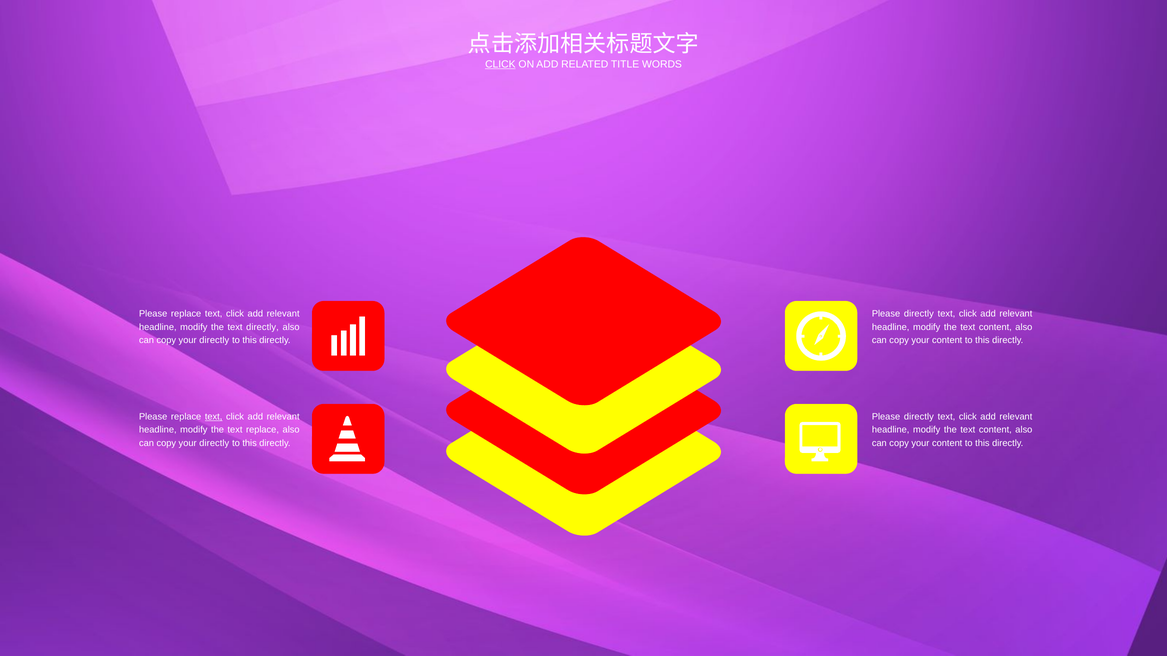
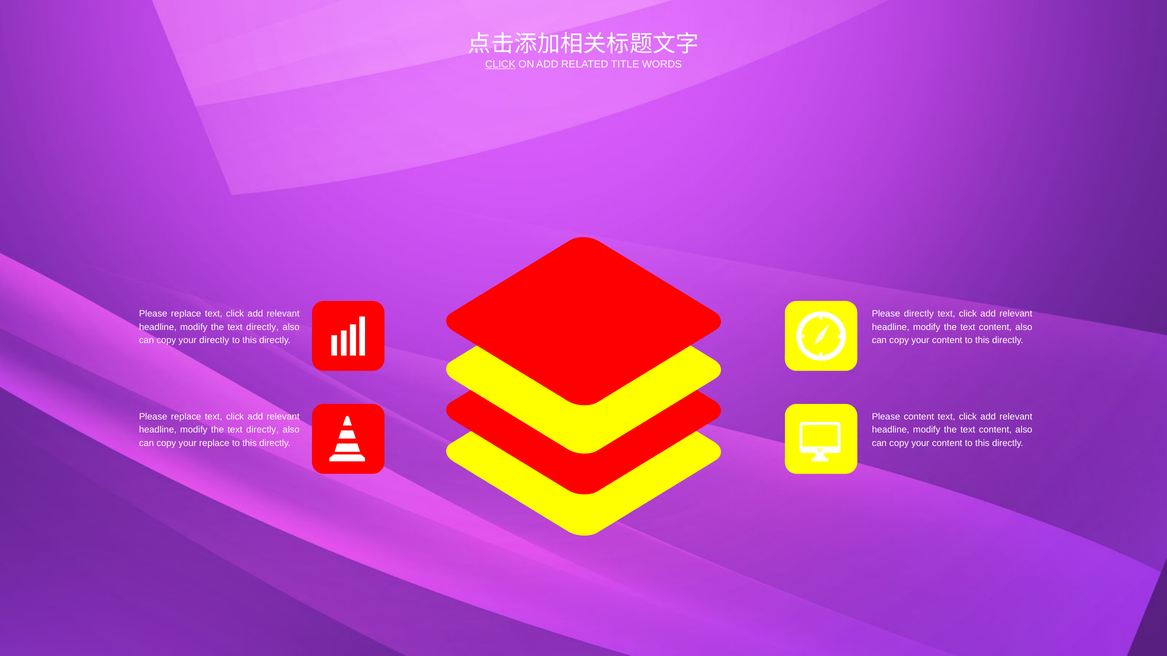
text underline: present -> none (214, 417)
directly: directly -> content (919, 417)
replace: replace -> directly (262, 430)
directly: directly -> replace (214, 443)
